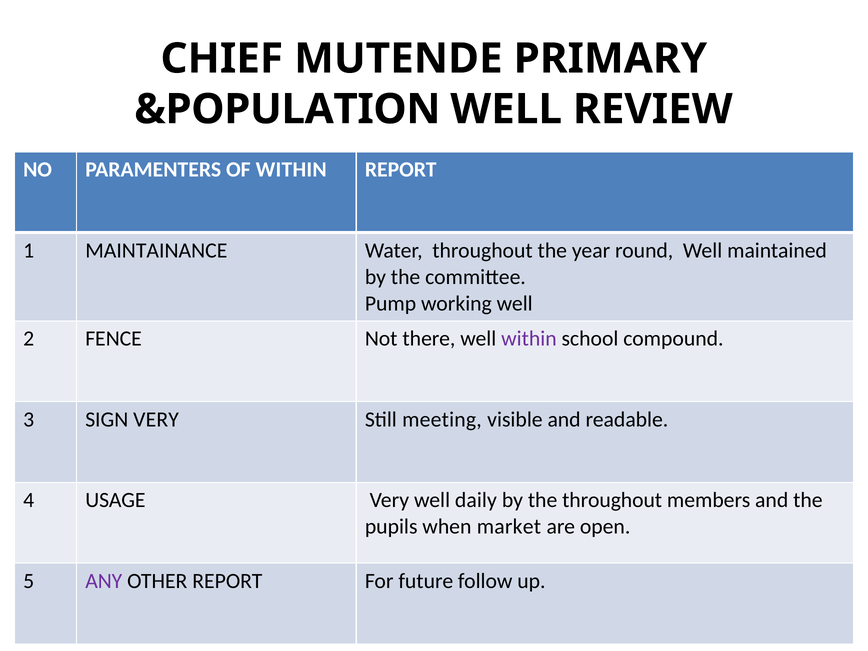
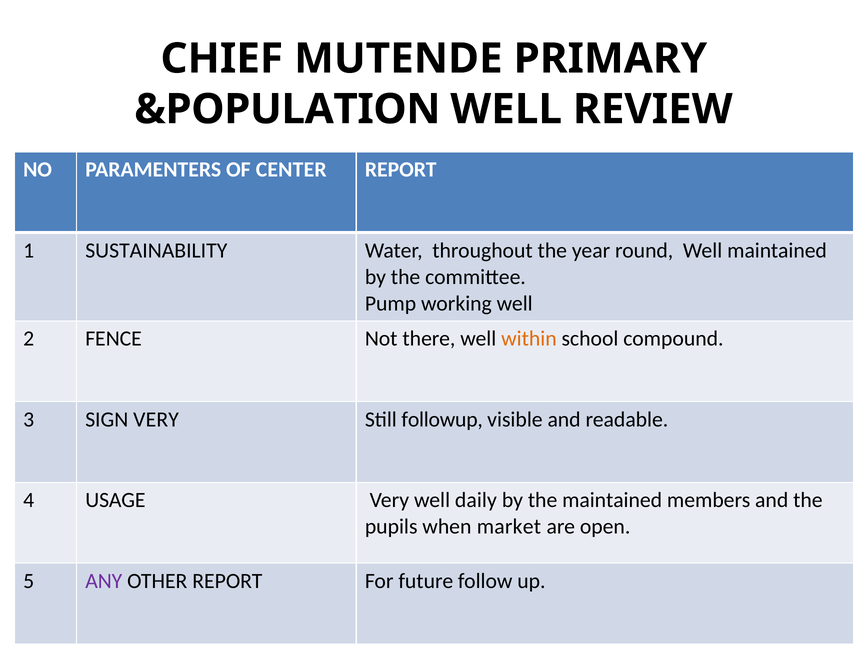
OF WITHIN: WITHIN -> CENTER (291, 170)
MAINTAINANCE: MAINTAINANCE -> SUSTAINABILITY (156, 251)
within colour: purple -> orange (529, 339)
meeting: meeting -> followup (442, 419)
the throughout: throughout -> maintained (612, 500)
